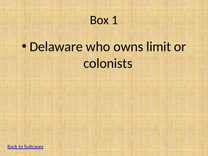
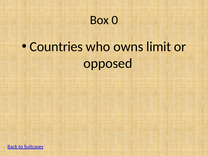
1: 1 -> 0 (115, 20)
Delaware: Delaware -> Countries (56, 47)
colonists: colonists -> opposed (108, 63)
